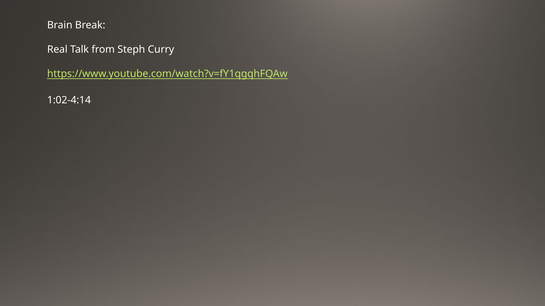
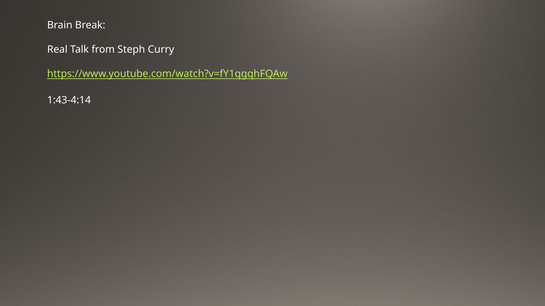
1:02-4:14: 1:02-4:14 -> 1:43-4:14 (69, 100)
